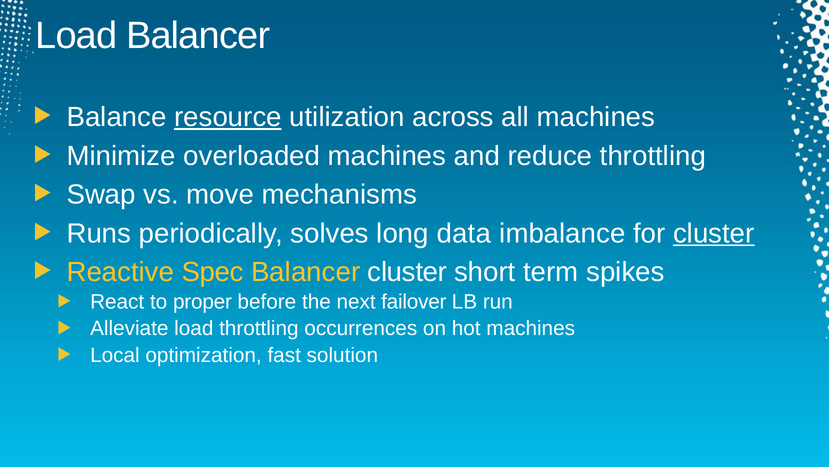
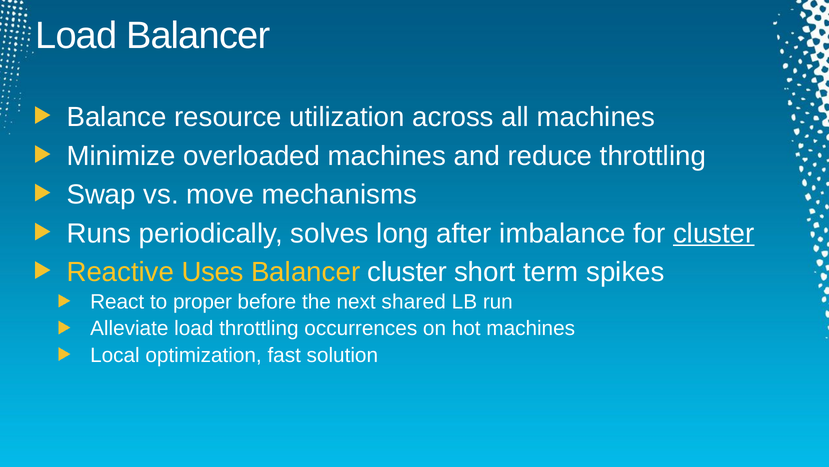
resource underline: present -> none (228, 117)
data: data -> after (464, 233)
Spec: Spec -> Uses (213, 272)
failover: failover -> shared (414, 302)
